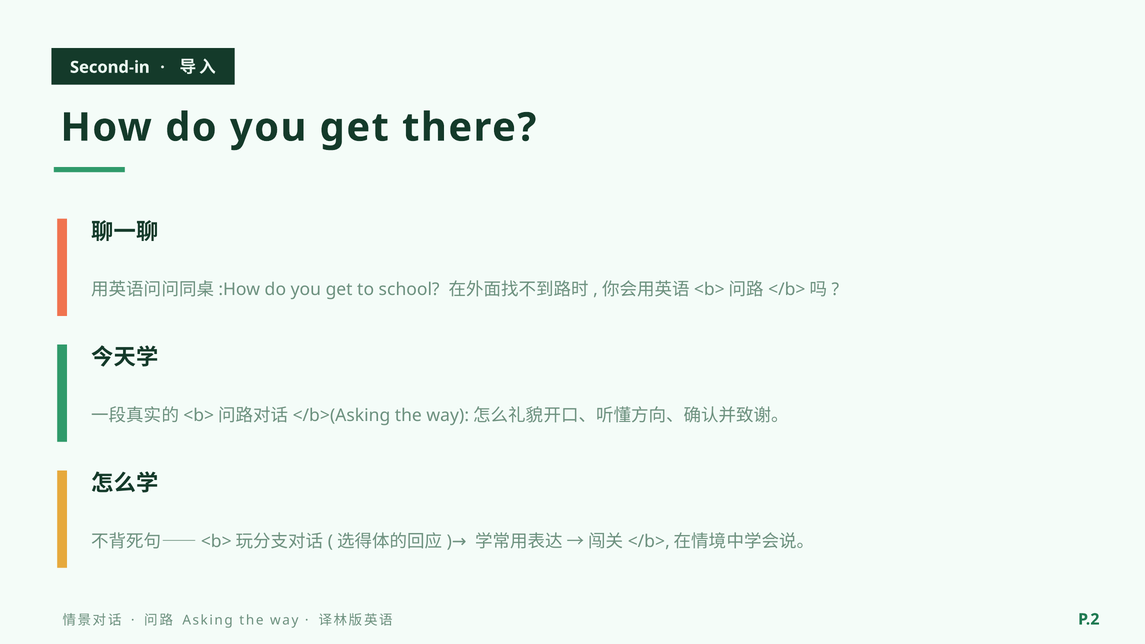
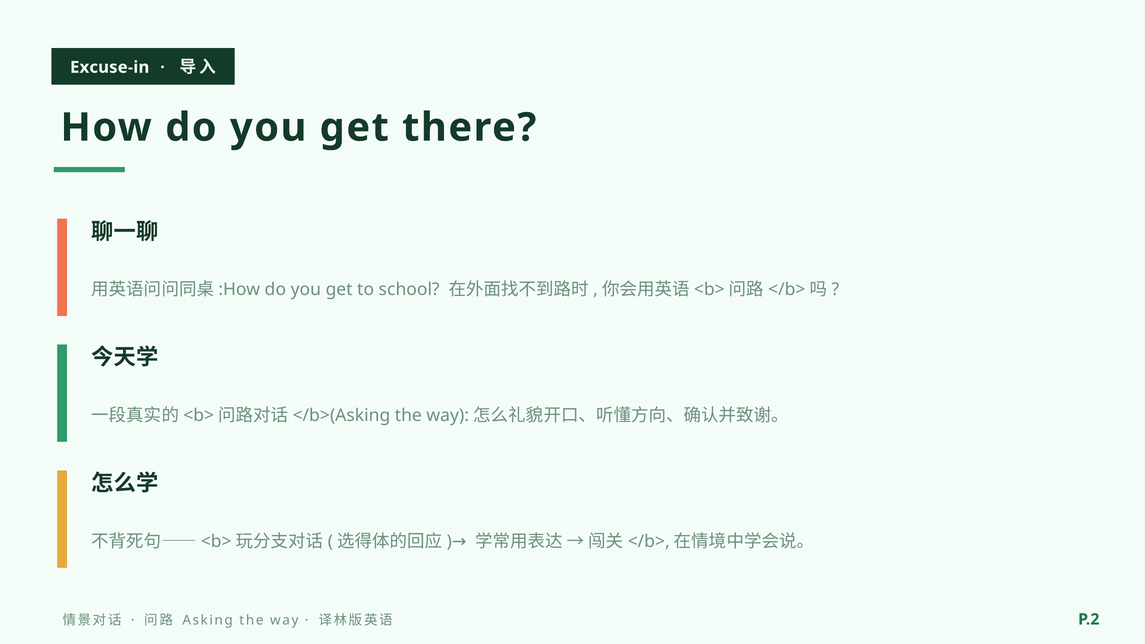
Second-in: Second-in -> Excuse-in (110, 67)
